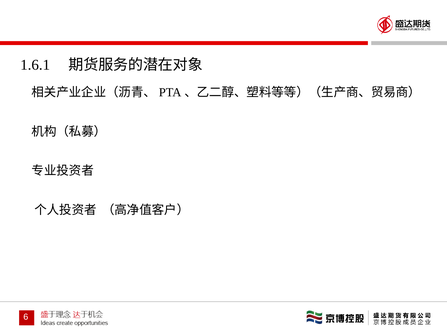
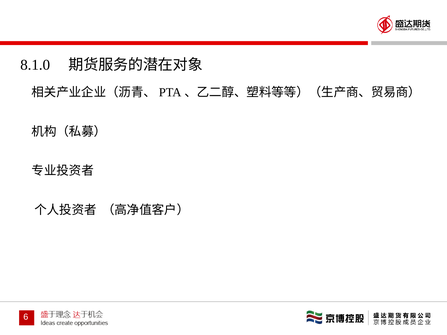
1.6.1: 1.6.1 -> 8.1.0 (35, 65)
